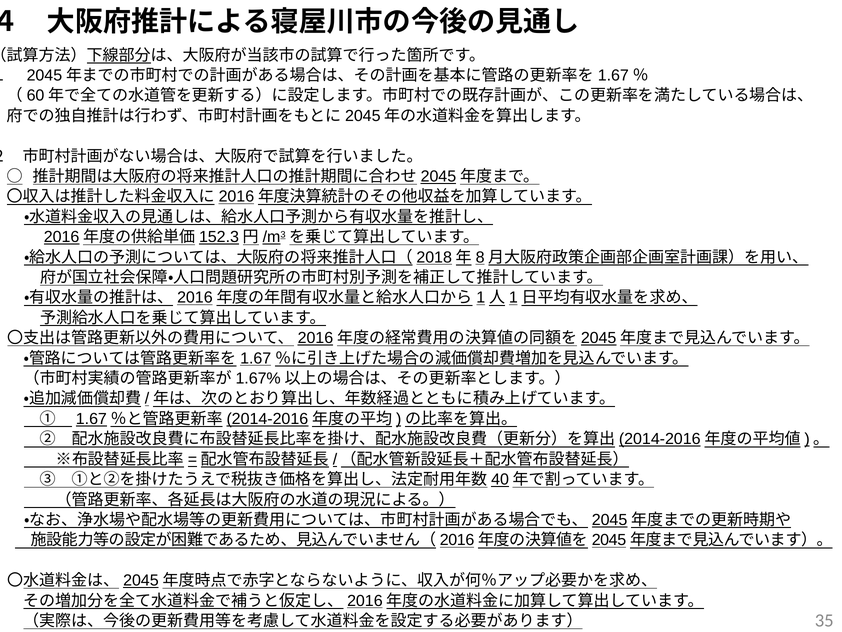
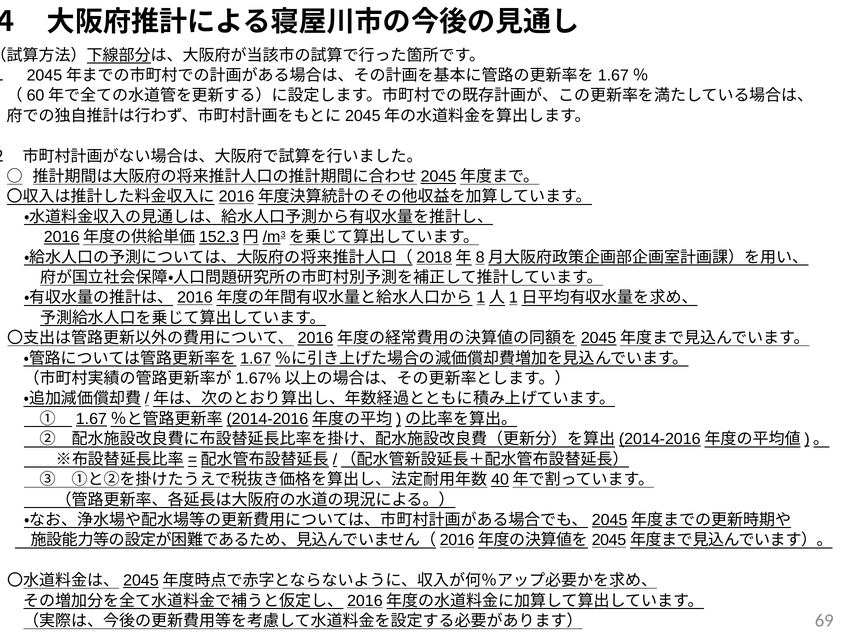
35: 35 -> 69 (824, 620)
